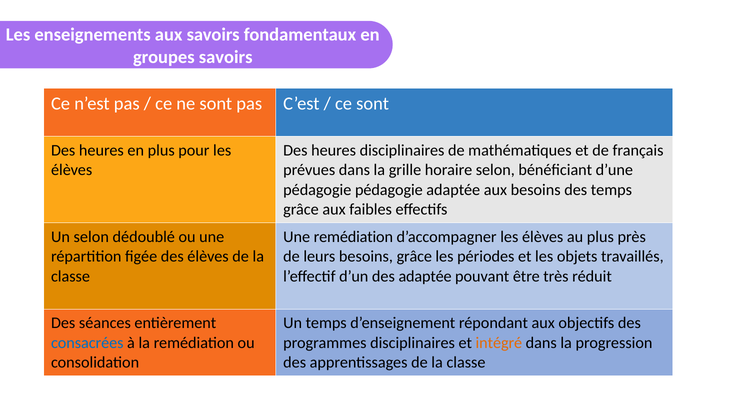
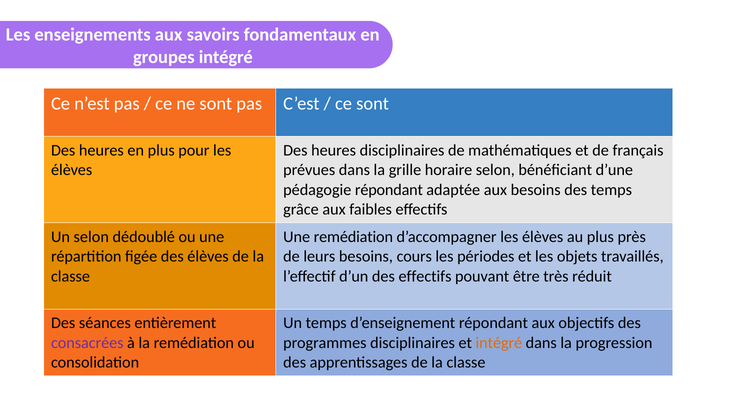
groupes savoirs: savoirs -> intégré (226, 57)
pédagogie pédagogie: pédagogie -> répondant (389, 190)
besoins grâce: grâce -> cours (414, 257)
des adaptée: adaptée -> effectifs (425, 276)
consacrées colour: blue -> purple (87, 343)
